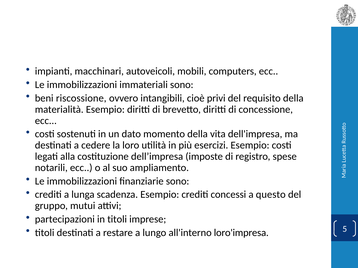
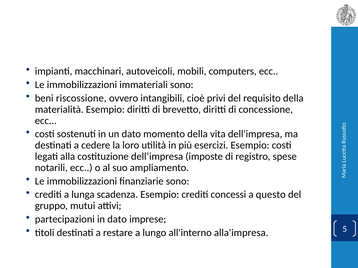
in titoli: titoli -> dato (117, 220)
loro'impresa: loro'impresa -> alla'impresa (241, 233)
